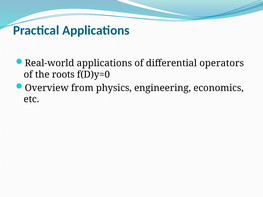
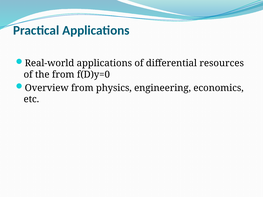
operators: operators -> resources (222, 63)
the roots: roots -> from (63, 75)
